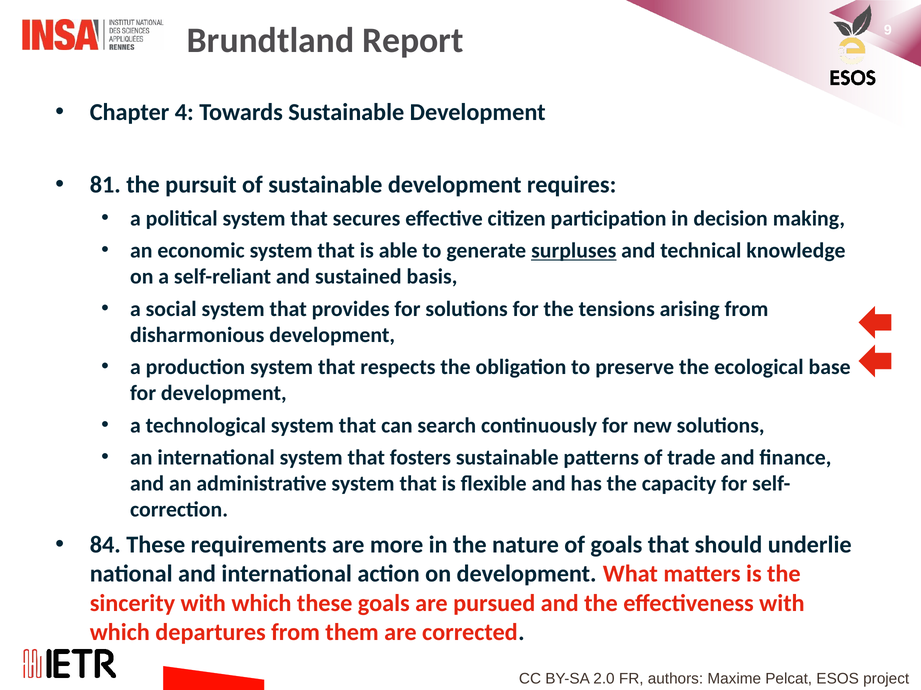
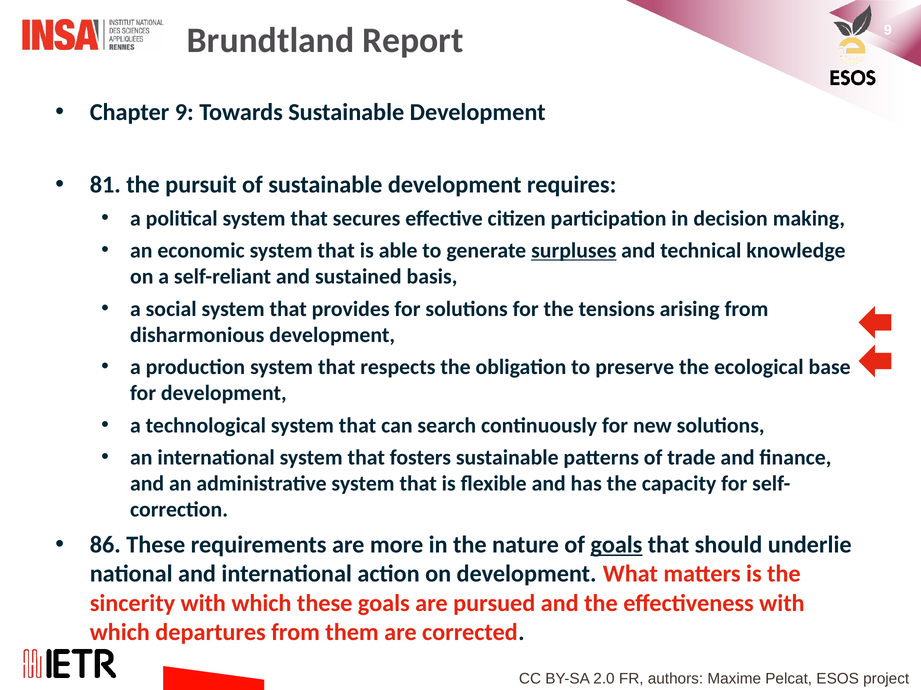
Chapter 4: 4 -> 9 (184, 112)
84: 84 -> 86 (105, 545)
goals underline: none -> present (616, 545)
